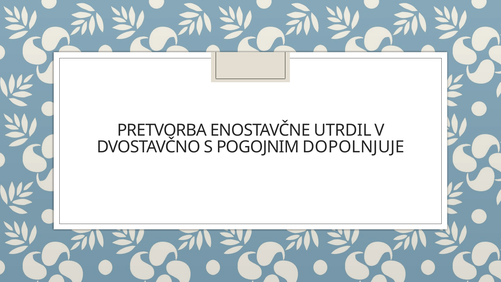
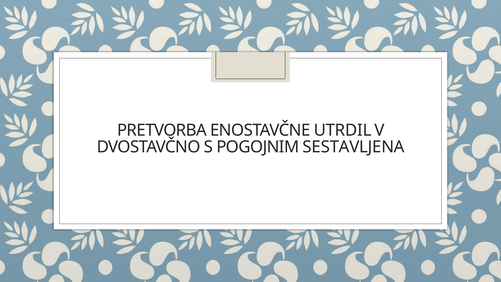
DOPOLNJUJE: DOPOLNJUJE -> SESTAVLJENA (354, 147)
